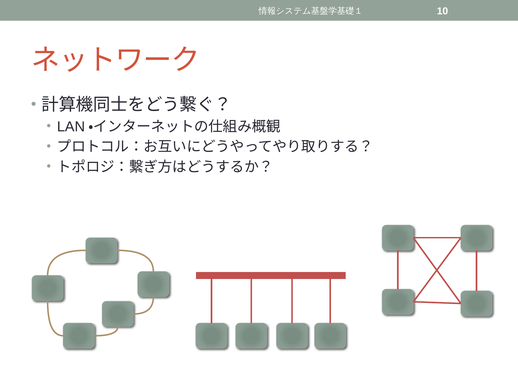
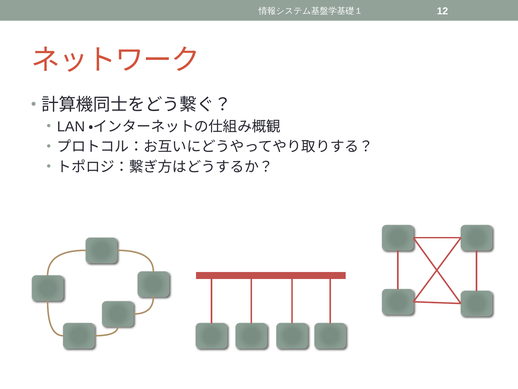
10: 10 -> 12 (442, 11)
